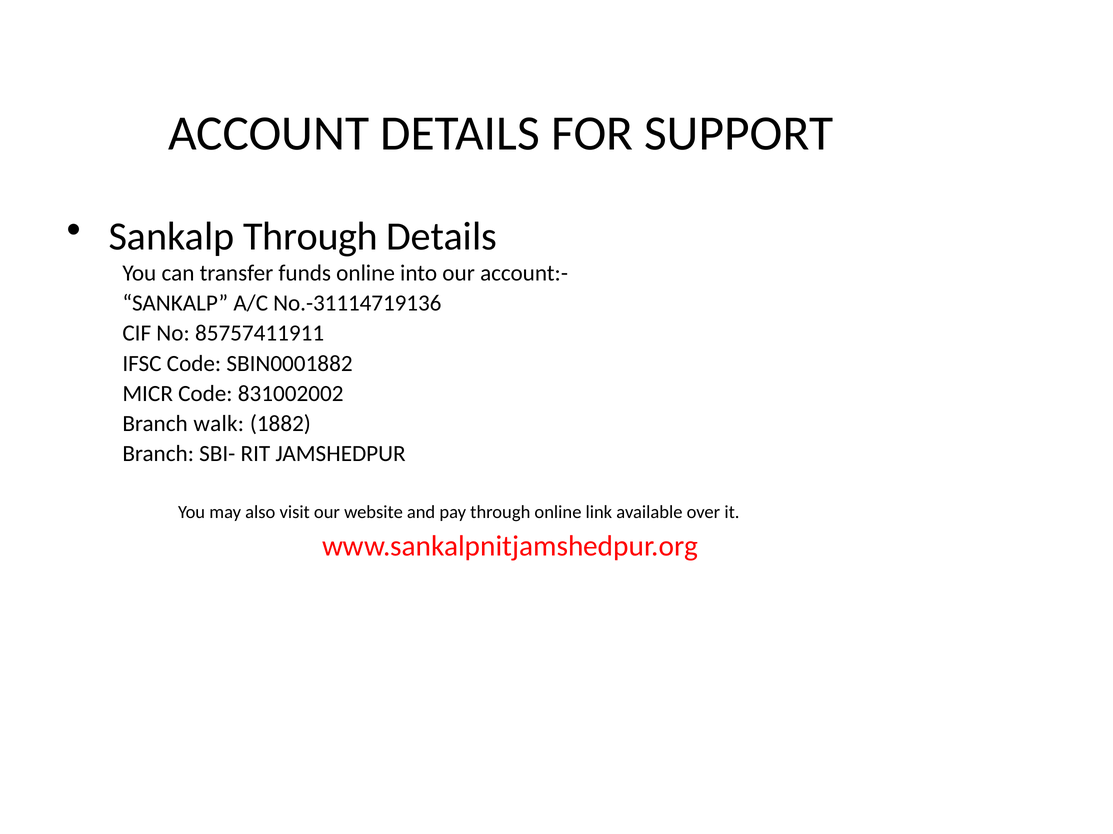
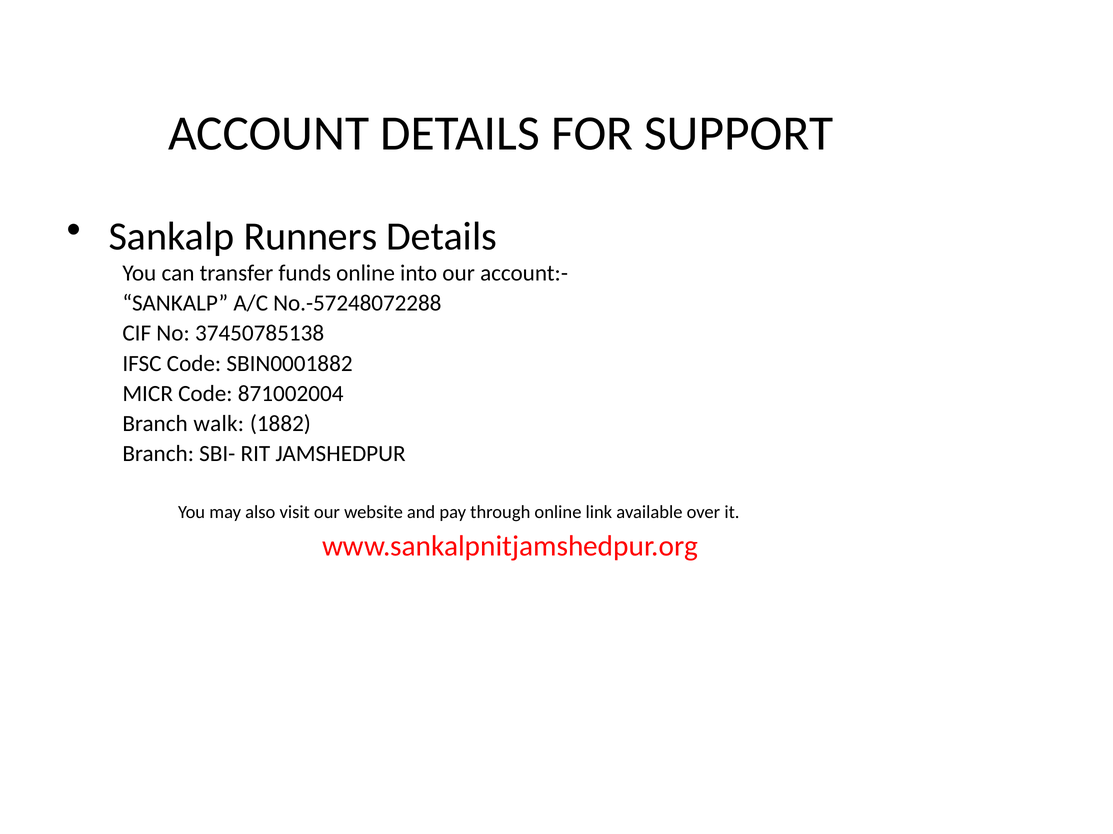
Sankalp Through: Through -> Runners (310, 237)
No.-31114719136: No.-31114719136 -> No.-57248072288 (357, 304)
85757411911: 85757411911 -> 37450785138 (260, 334)
831002002: 831002002 -> 871002004 (291, 394)
